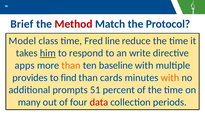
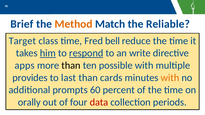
Method colour: red -> orange (74, 24)
Protocol: Protocol -> Reliable (168, 24)
Model: Model -> Target (22, 41)
line: line -> bell (113, 41)
respond underline: none -> present (86, 53)
than colour: orange -> black (71, 66)
baseline: baseline -> possible (116, 66)
find: find -> last (69, 78)
51: 51 -> 60 (95, 90)
many: many -> orally (29, 102)
